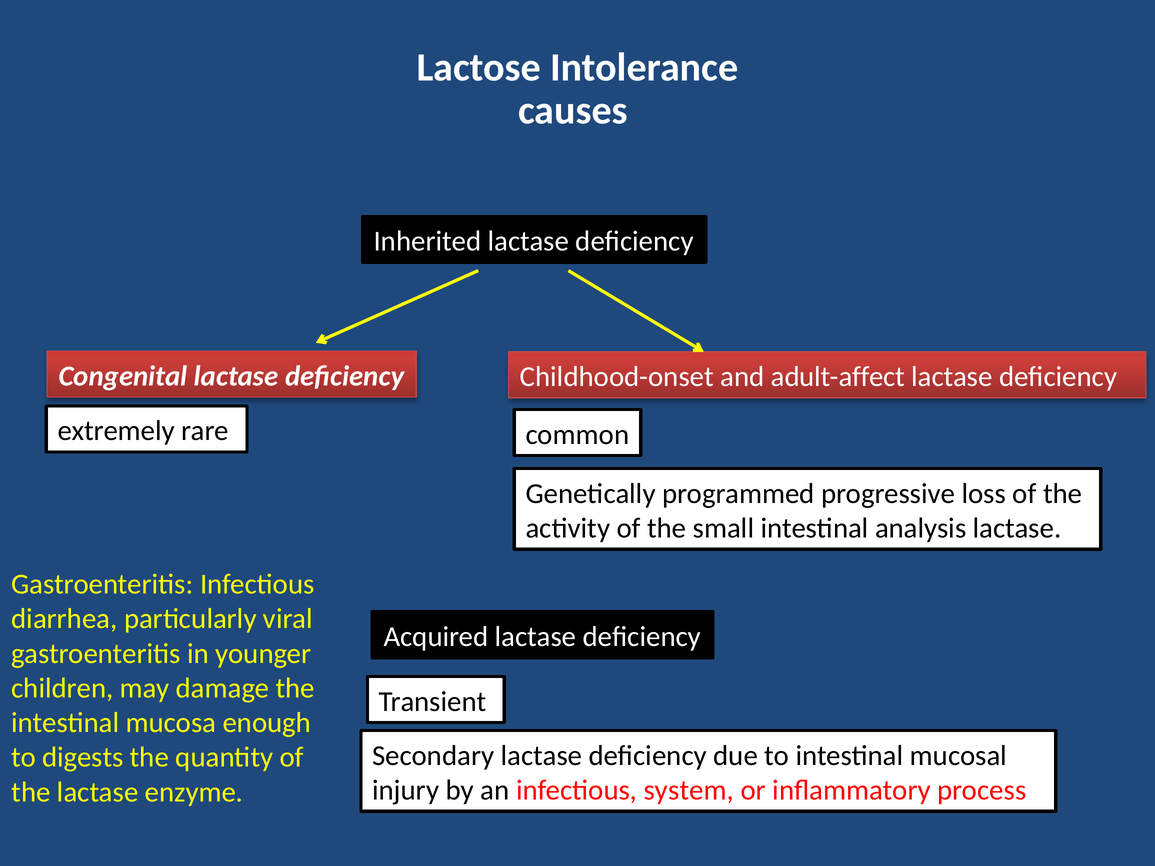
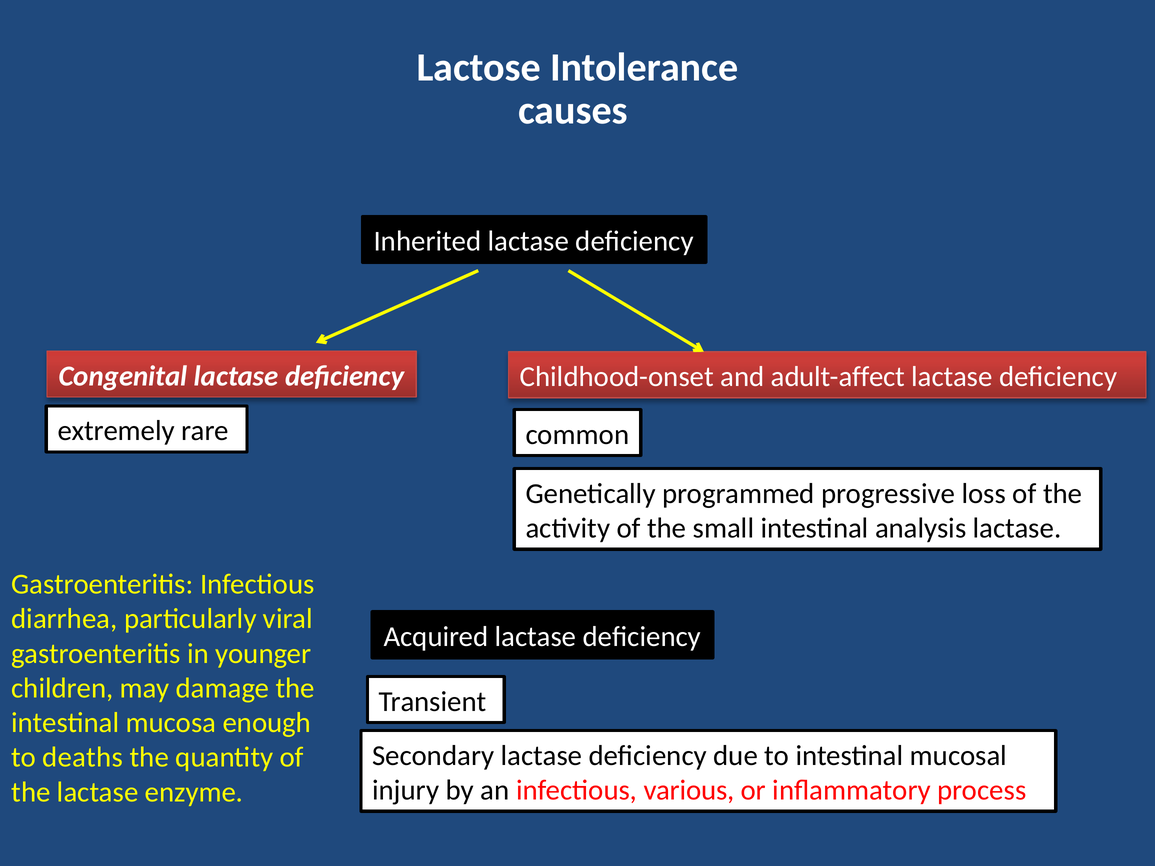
digests: digests -> deaths (83, 758)
system: system -> various (689, 791)
